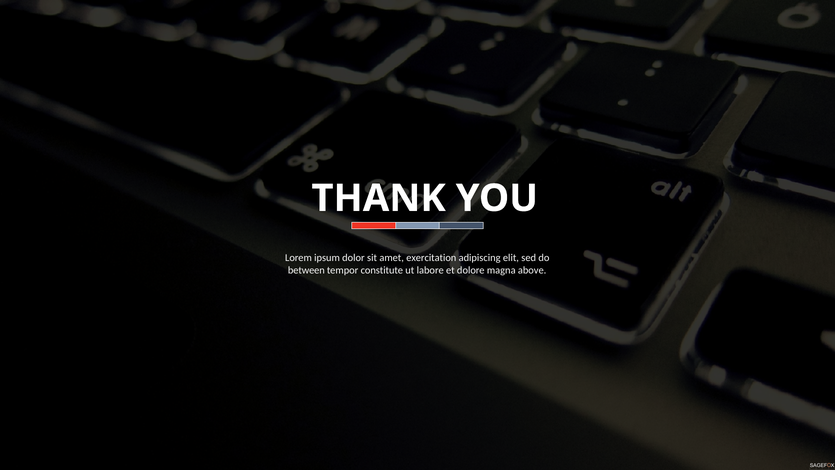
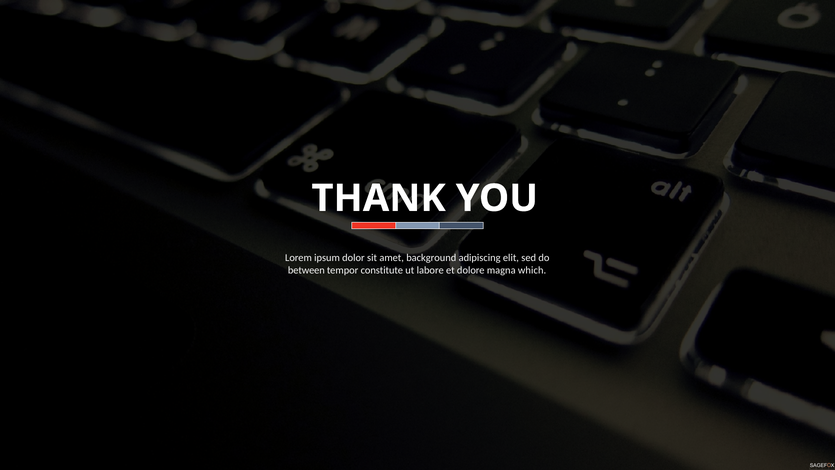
exercitation: exercitation -> background (431, 258)
above: above -> which (532, 270)
